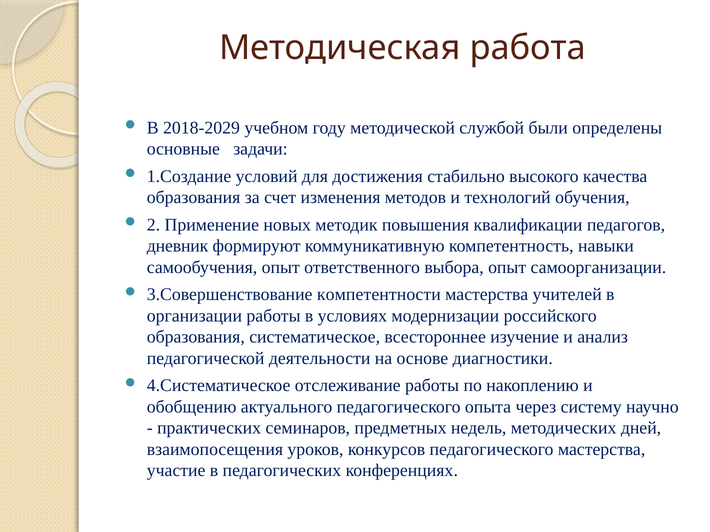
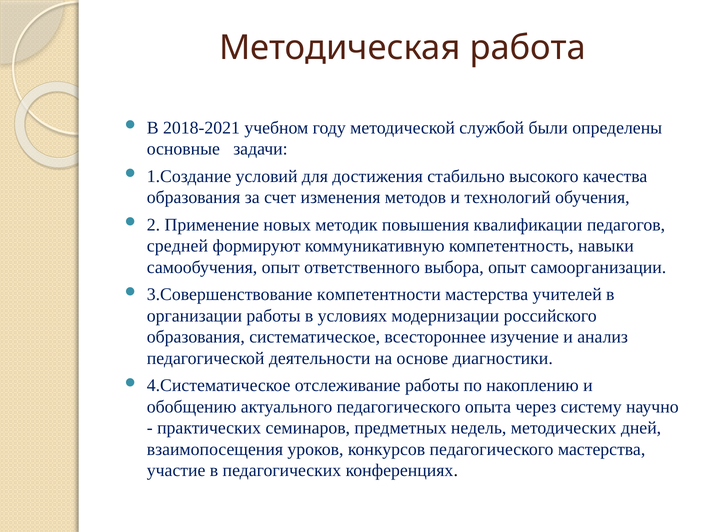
2018-2029: 2018-2029 -> 2018-2021 (201, 128)
дневник: дневник -> средней (177, 246)
